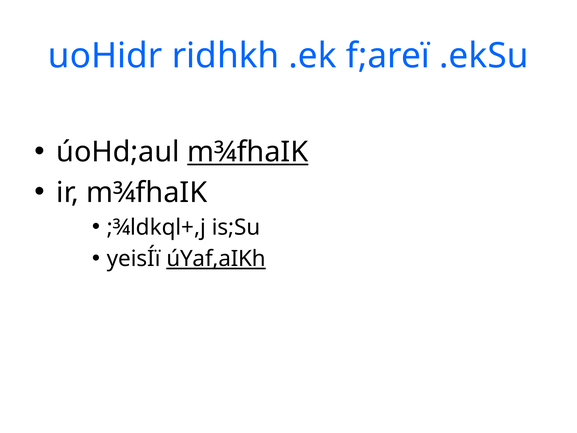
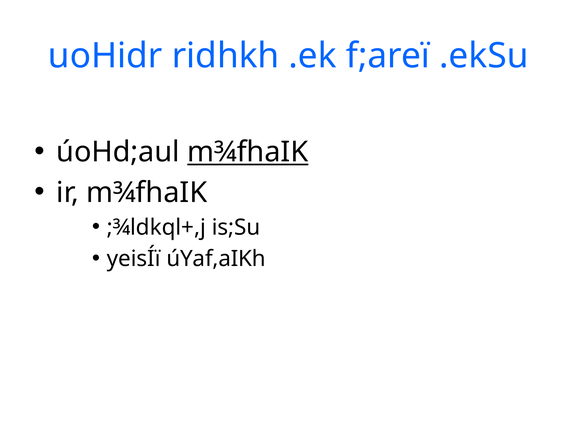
úYaf,aIKh underline: present -> none (216, 259)
